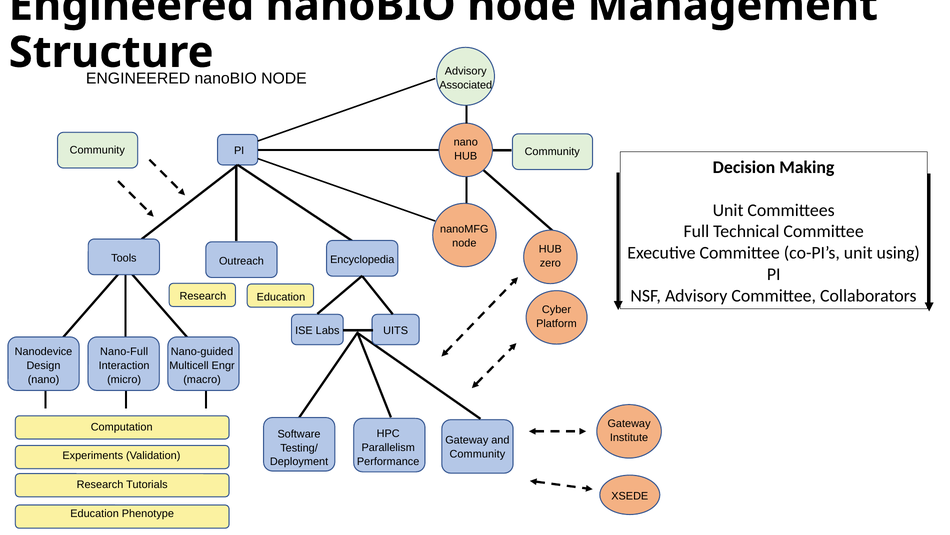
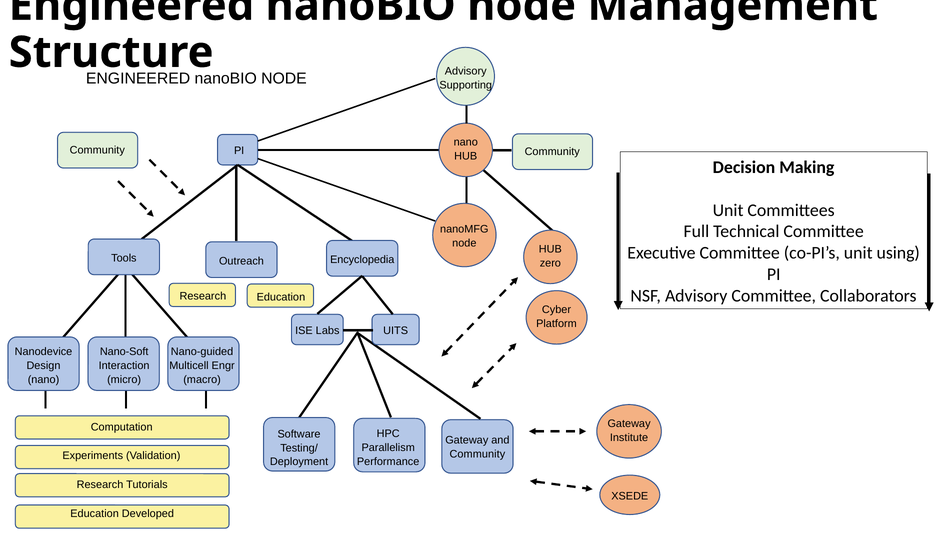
Associated: Associated -> Supporting (466, 85)
Nano-Full: Nano-Full -> Nano-Soft (124, 351)
Phenotype: Phenotype -> Developed (148, 513)
